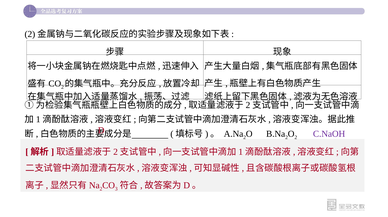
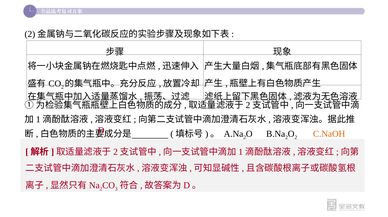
C.NaOH colour: purple -> orange (329, 134)
